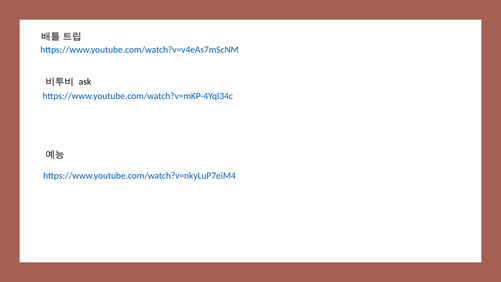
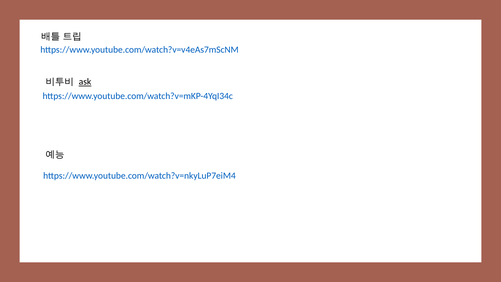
ask underline: none -> present (85, 82)
